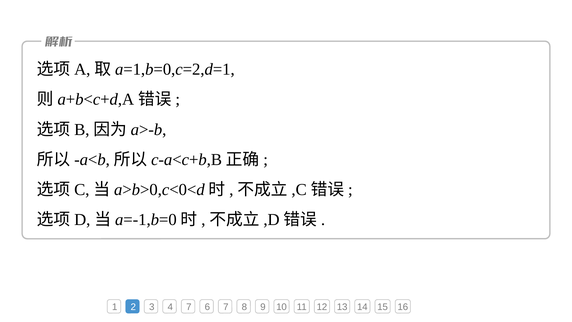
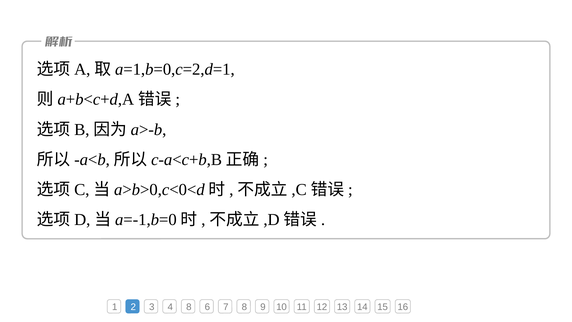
4 7: 7 -> 8 (189, 307)
